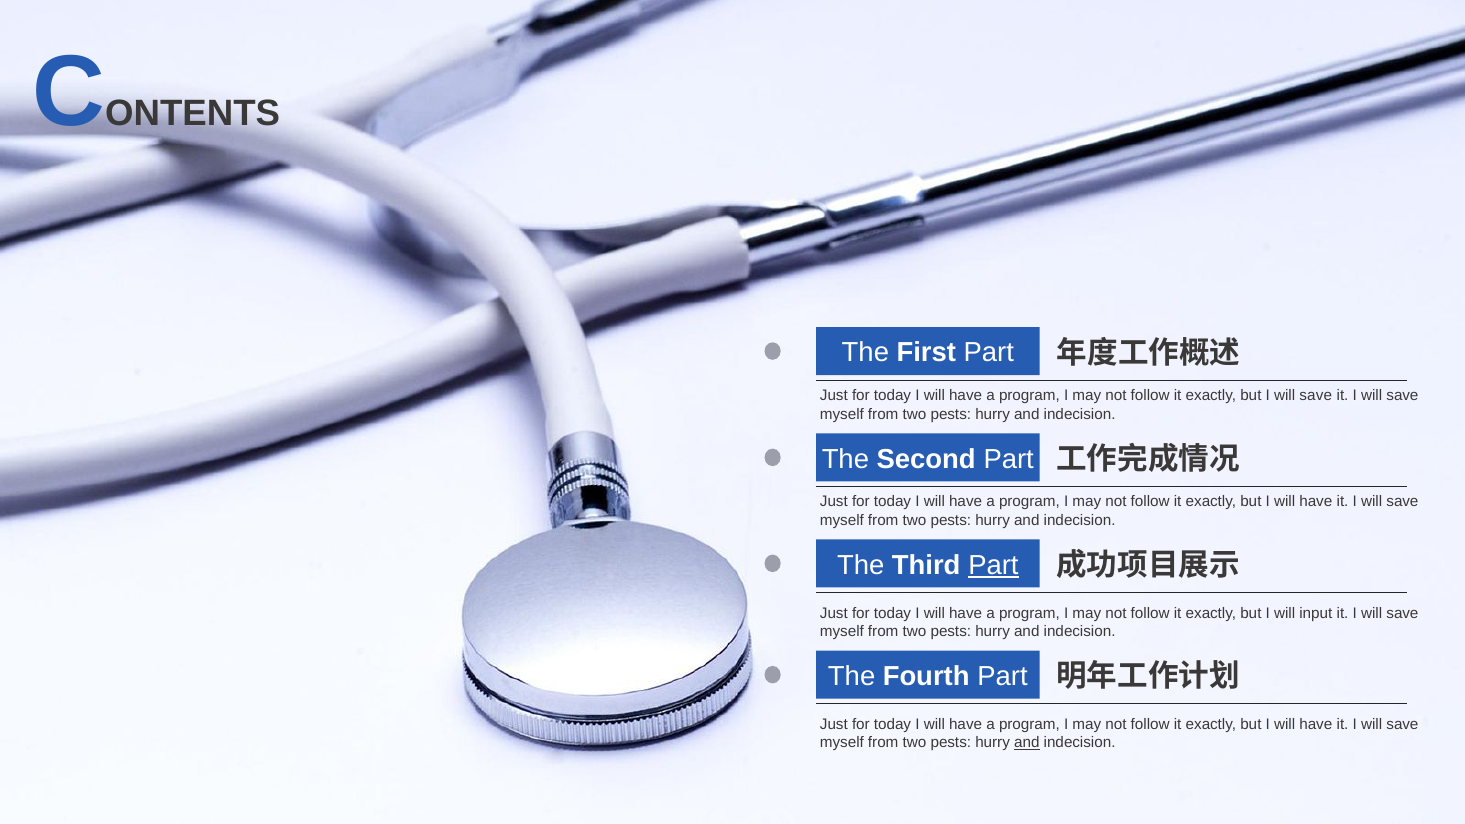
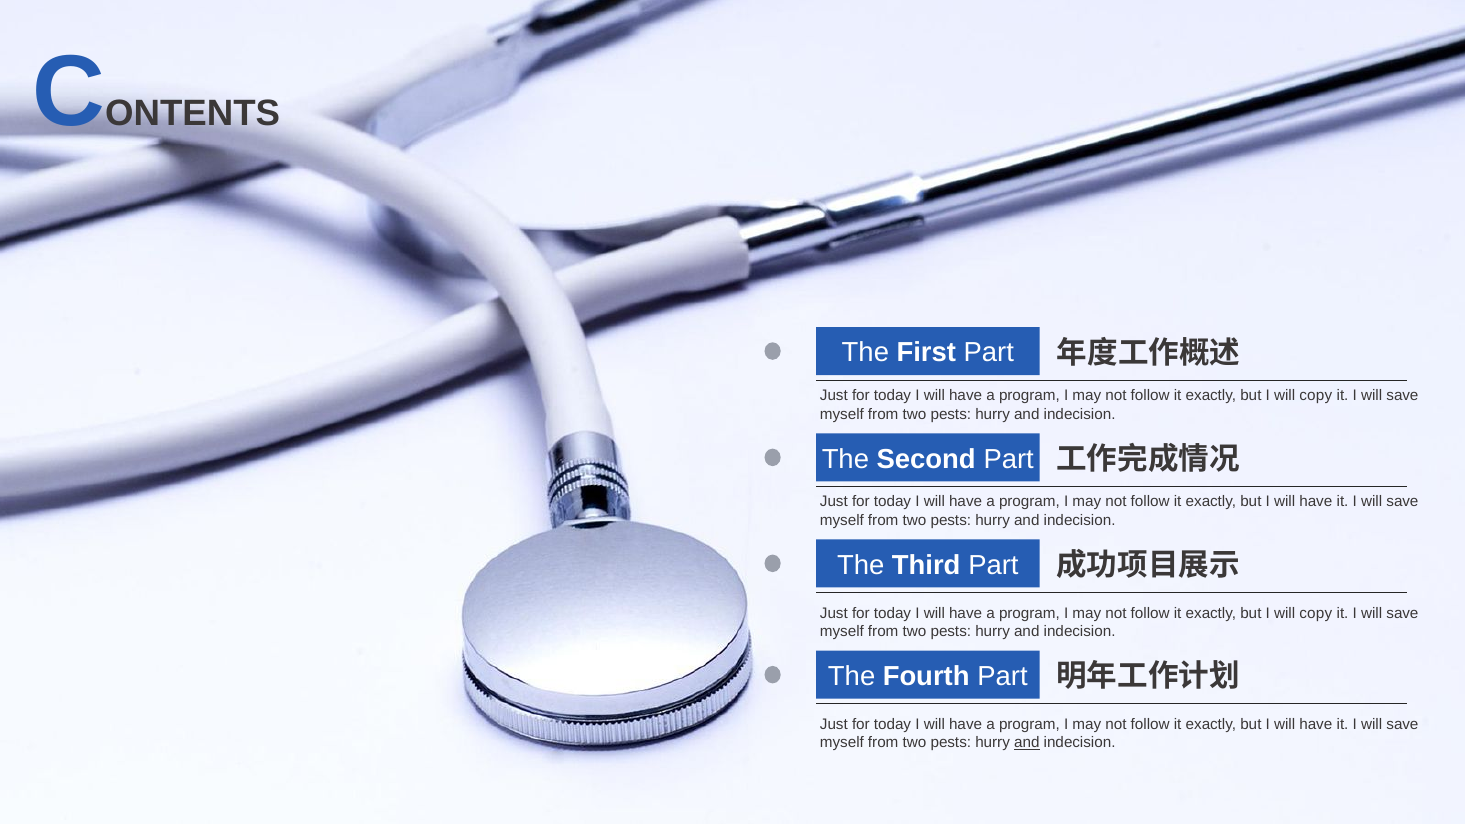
save: save -> copy (1316, 396)
Part underline: present -> none (993, 565)
input: input -> copy (1316, 613)
